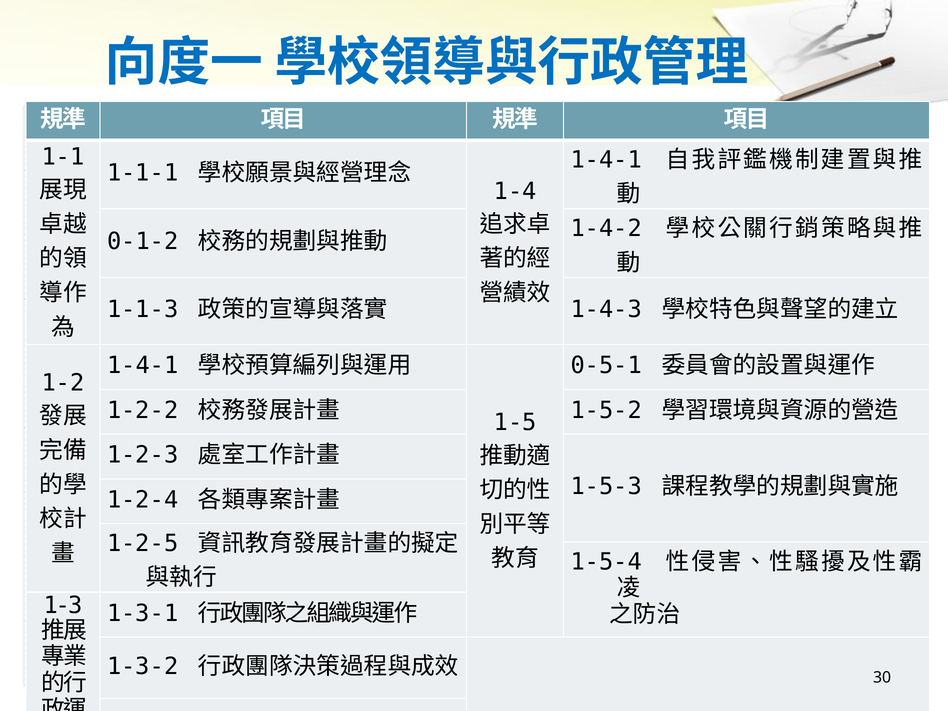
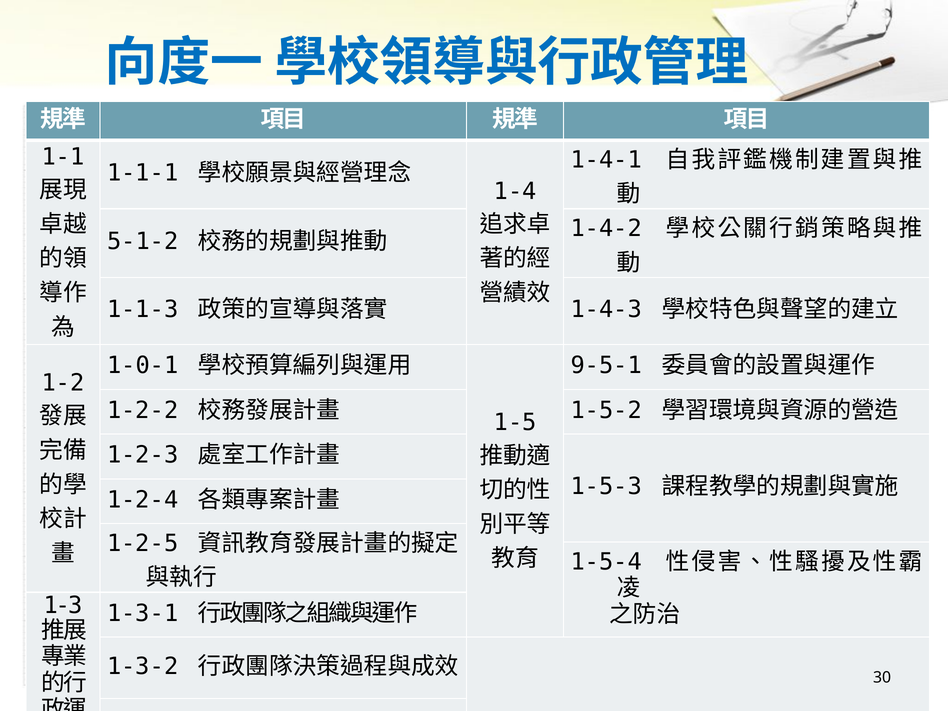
0-1-2: 0-1-2 -> 5-1-2 (143, 242)
1-4-1: 1-4-1 -> 1-0-1 (143, 366)
0-5-1: 0-5-1 -> 9-5-1 (606, 366)
